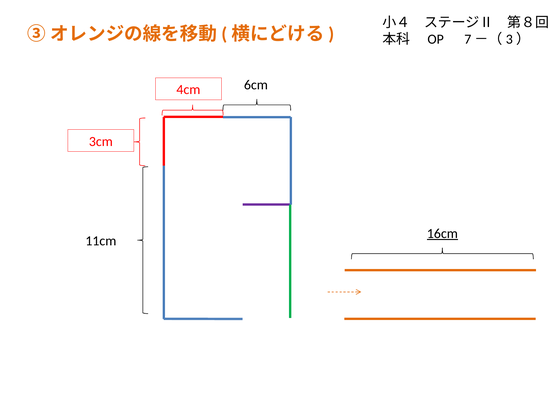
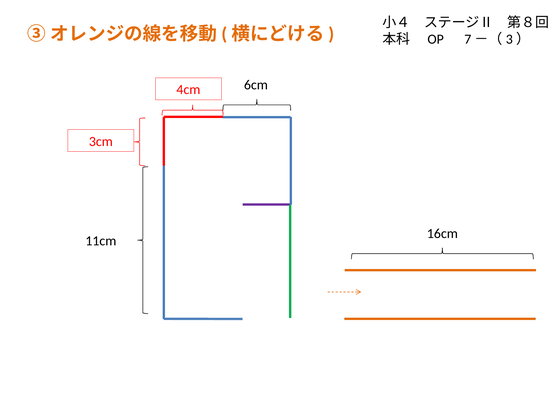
16cm underline: present -> none (442, 234)
